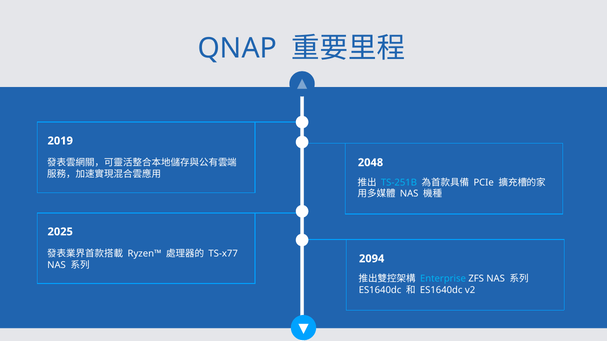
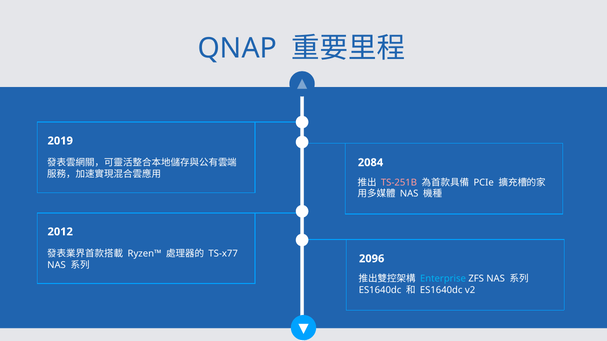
2048: 2048 -> 2084 (370, 163)
TS-251B colour: light blue -> pink (399, 183)
2025: 2025 -> 2012 (60, 232)
2094: 2094 -> 2096 (372, 259)
